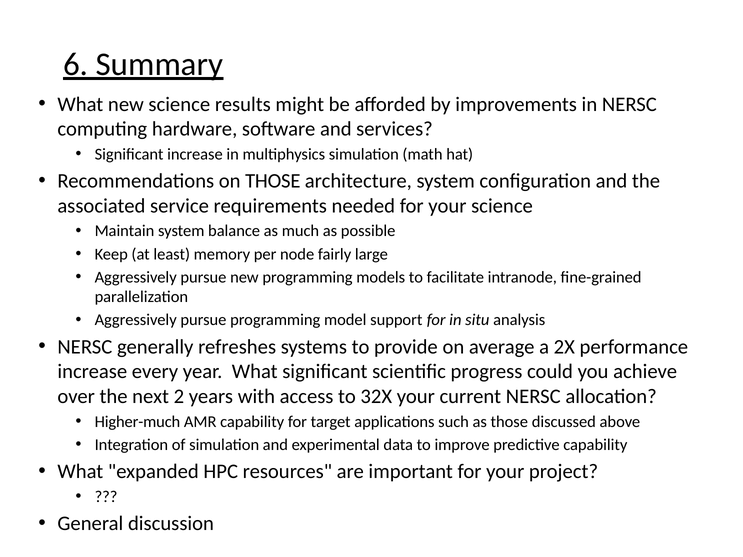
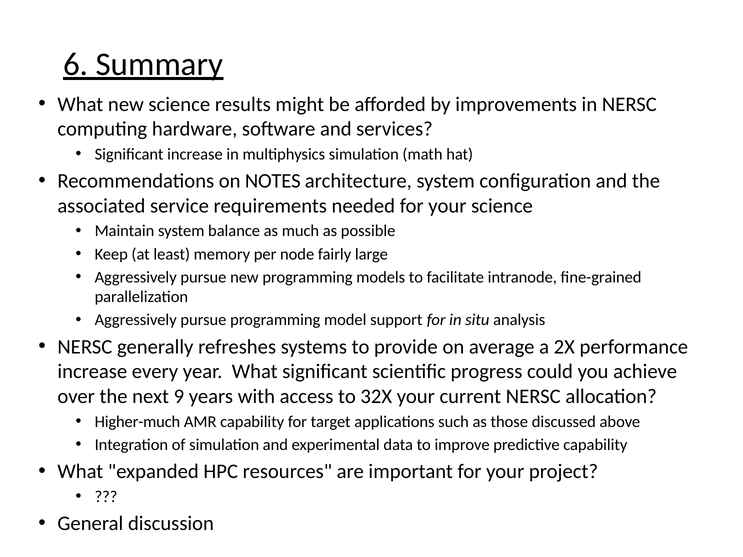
on THOSE: THOSE -> NOTES (273, 181)
2: 2 -> 9 (179, 397)
